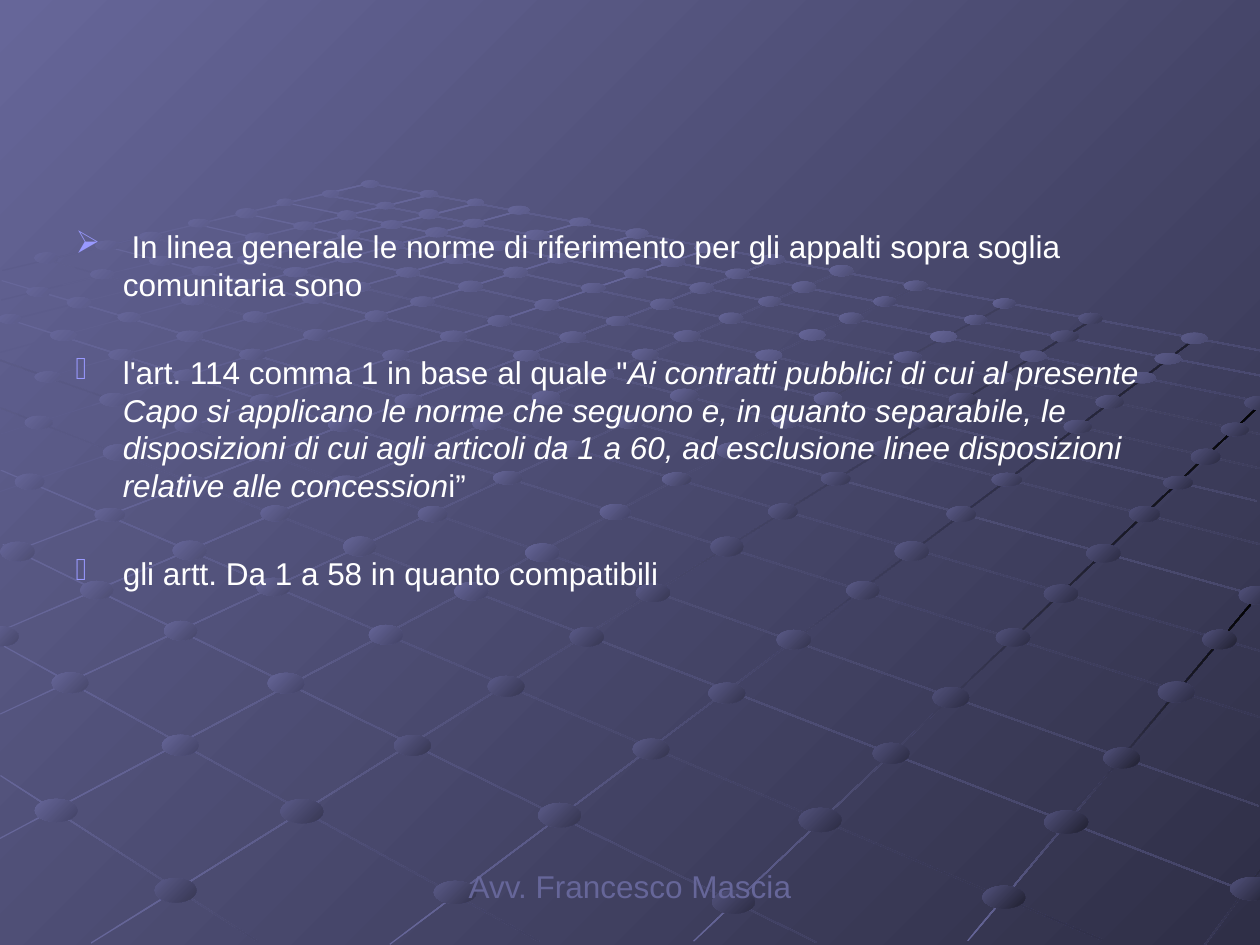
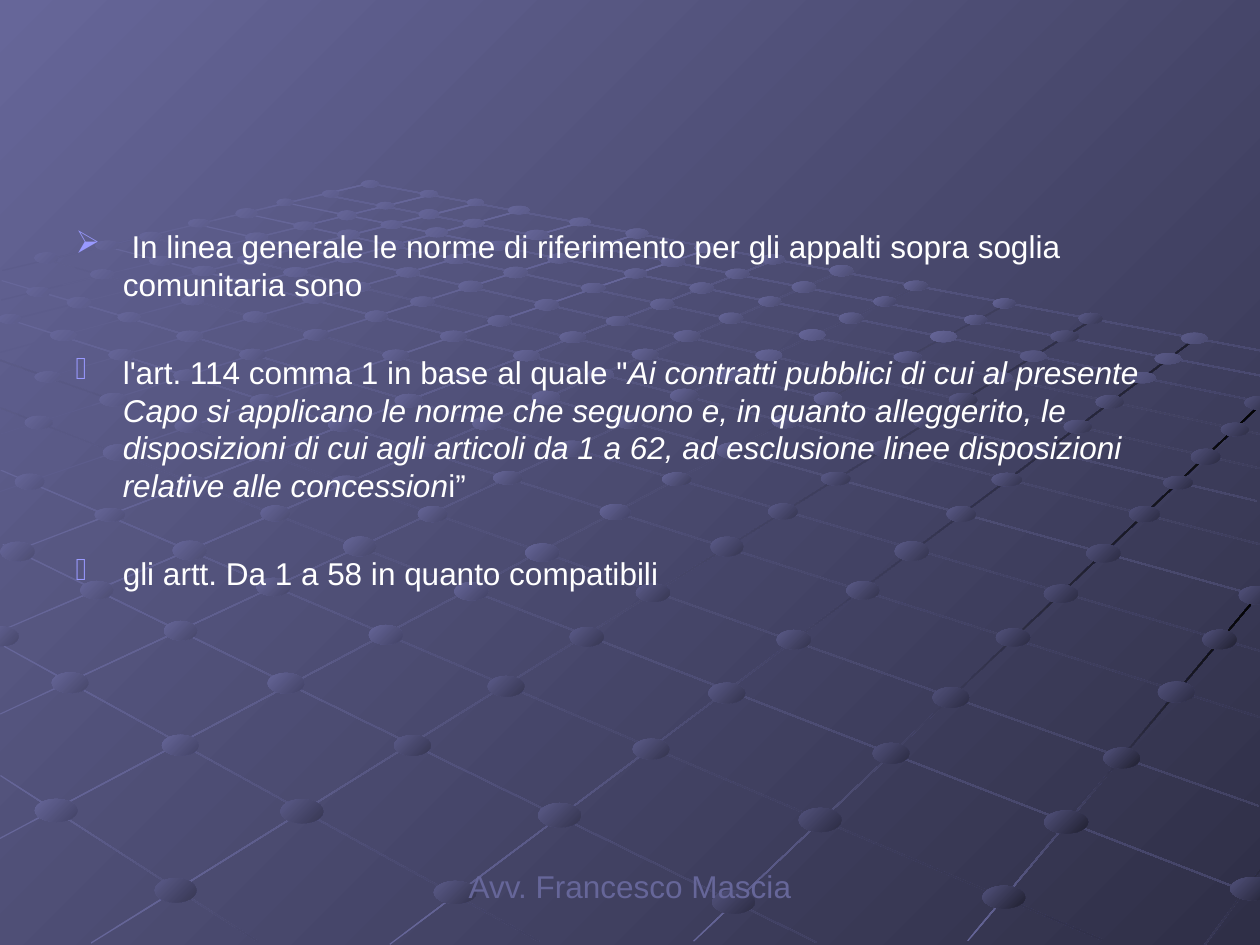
separabile: separabile -> alleggerito (954, 412)
60: 60 -> 62 (652, 450)
